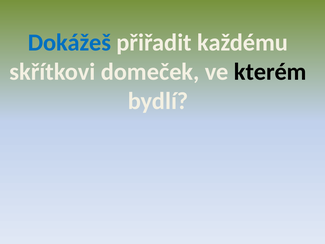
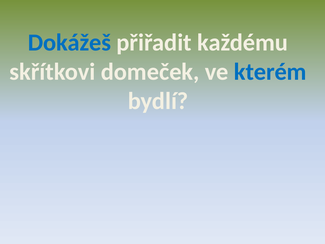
kterém colour: black -> blue (270, 72)
